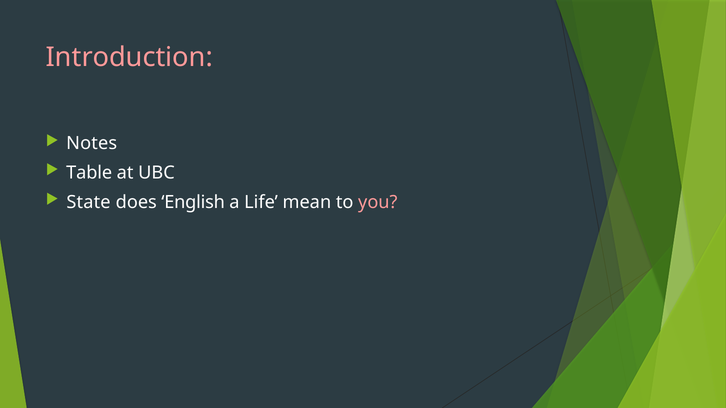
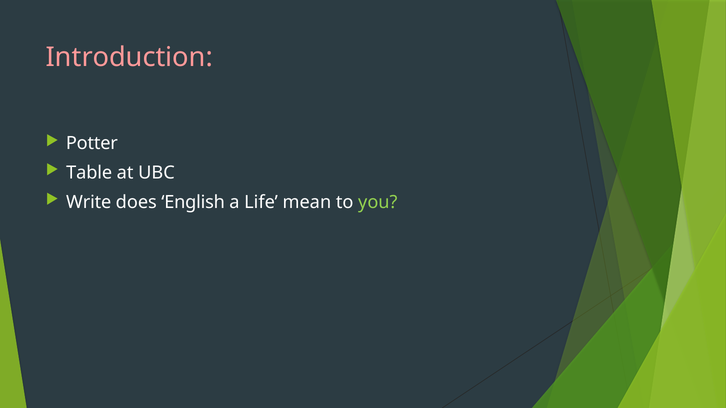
Notes: Notes -> Potter (92, 144)
State: State -> Write (89, 202)
you colour: pink -> light green (378, 202)
